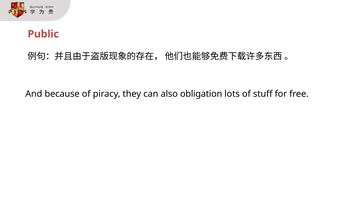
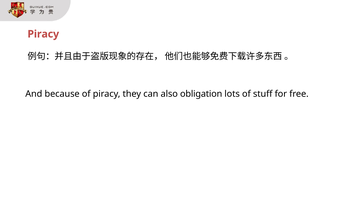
Public: Public -> Piracy (43, 34)
